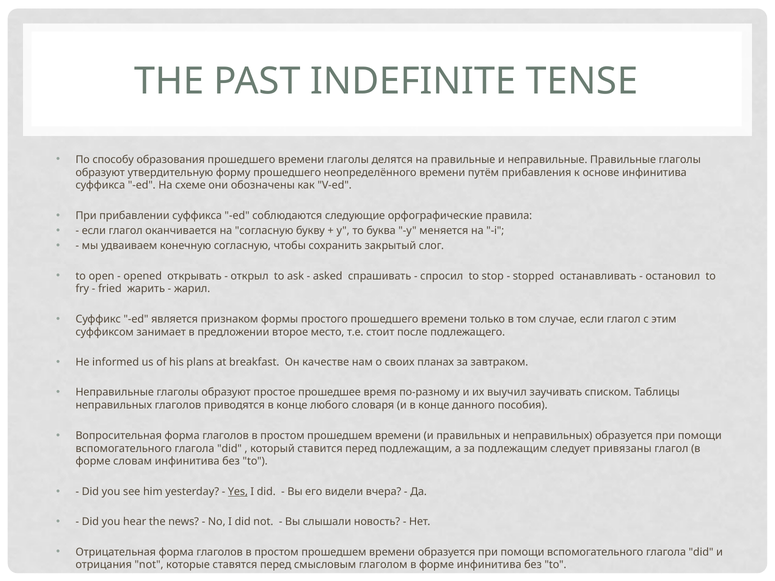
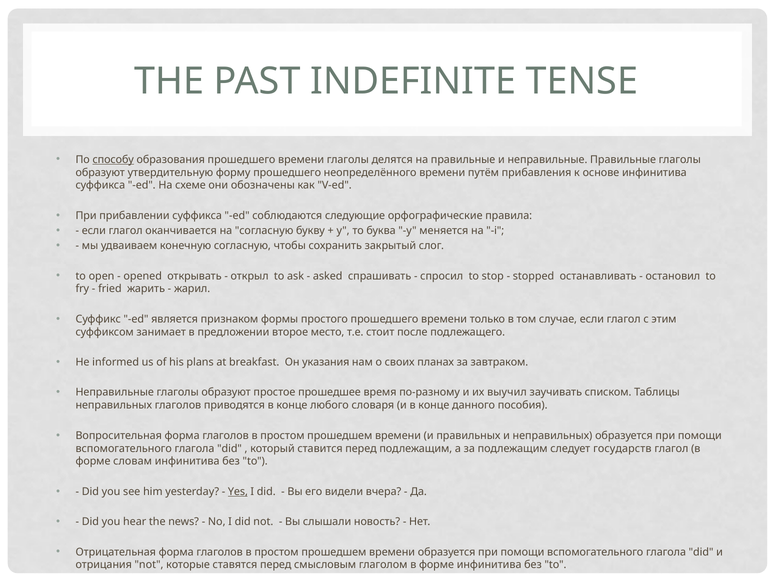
способу underline: none -> present (113, 160)
качестве: качестве -> указания (326, 362)
привязаны: привязаны -> государств (622, 449)
